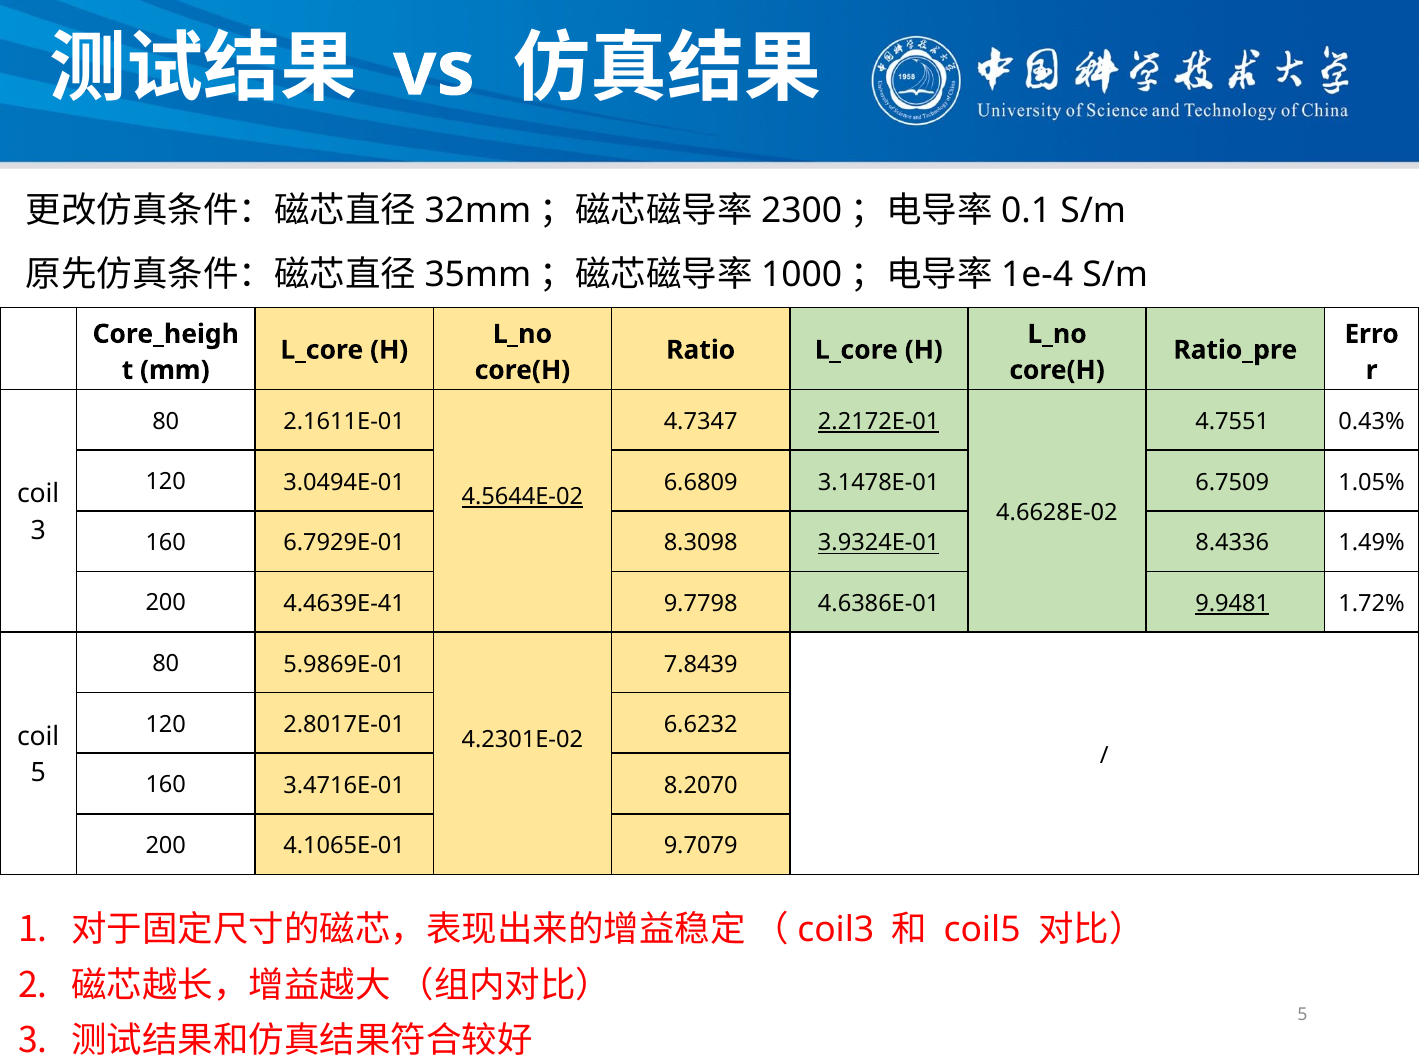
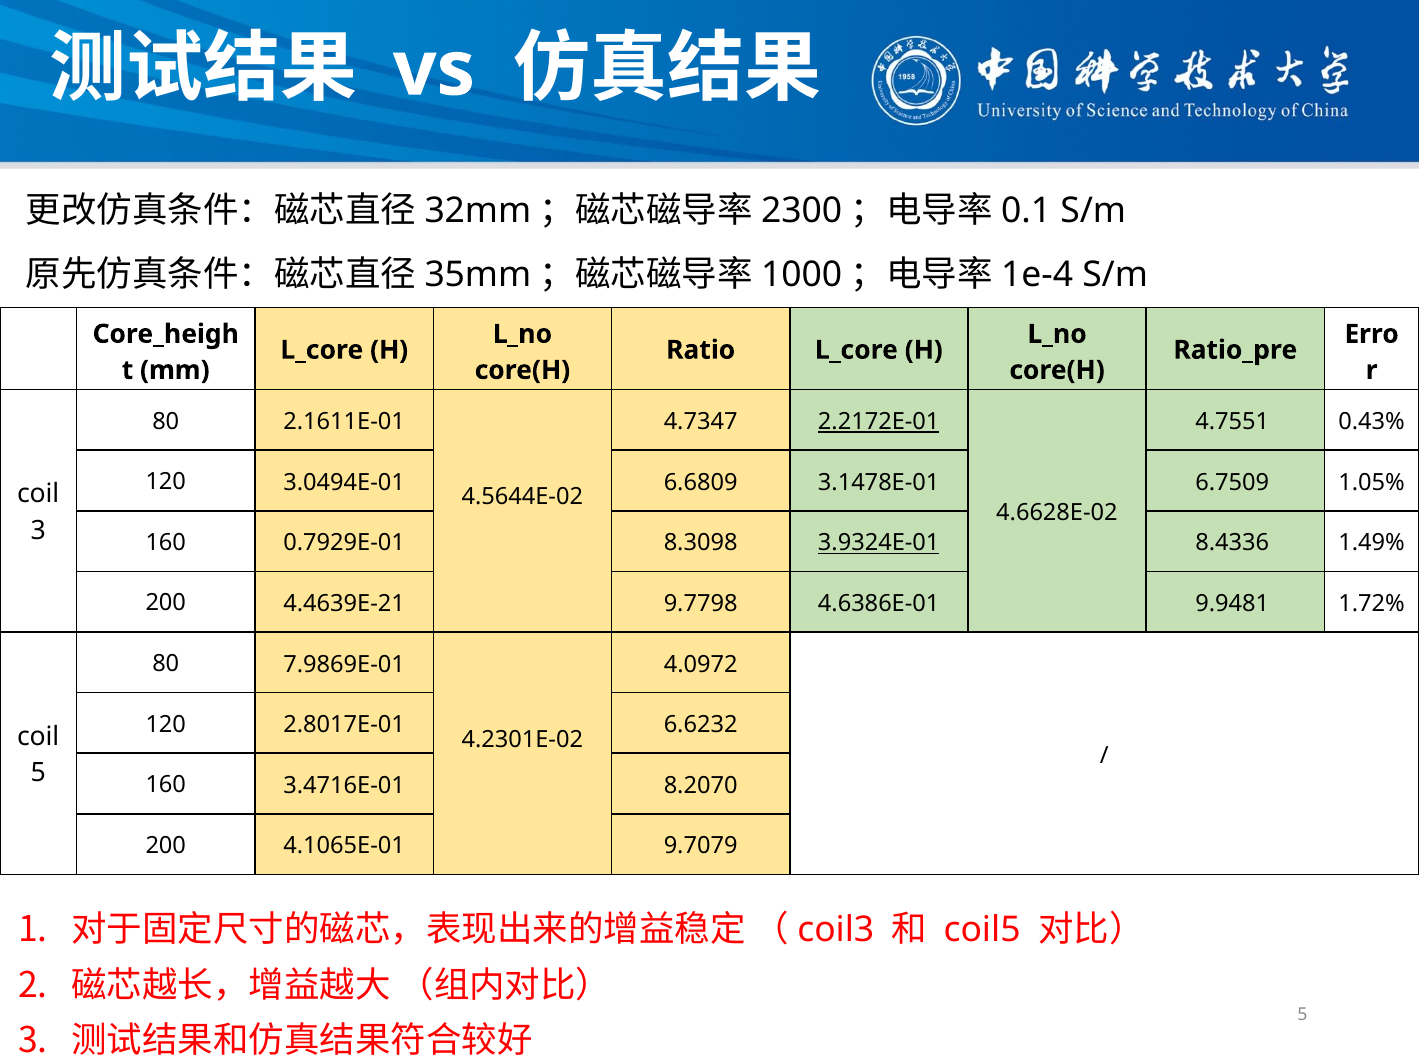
4.5644E-02 underline: present -> none (522, 497)
6.7929E-01: 6.7929E-01 -> 0.7929E-01 (344, 543)
4.4639E-41: 4.4639E-41 -> 4.4639E-21 (344, 604)
9.9481 underline: present -> none (1232, 604)
5.9869E-01: 5.9869E-01 -> 7.9869E-01 (344, 665)
7.8439: 7.8439 -> 4.0972 (701, 665)
